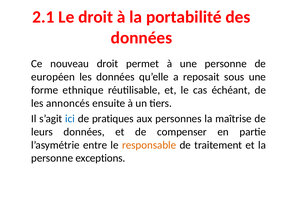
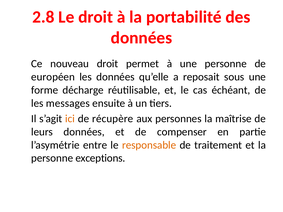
2.1: 2.1 -> 2.8 (43, 17)
ethnique: ethnique -> décharge (83, 90)
annoncés: annoncés -> messages (68, 103)
ici colour: blue -> orange (70, 119)
pratiques: pratiques -> récupère (113, 119)
